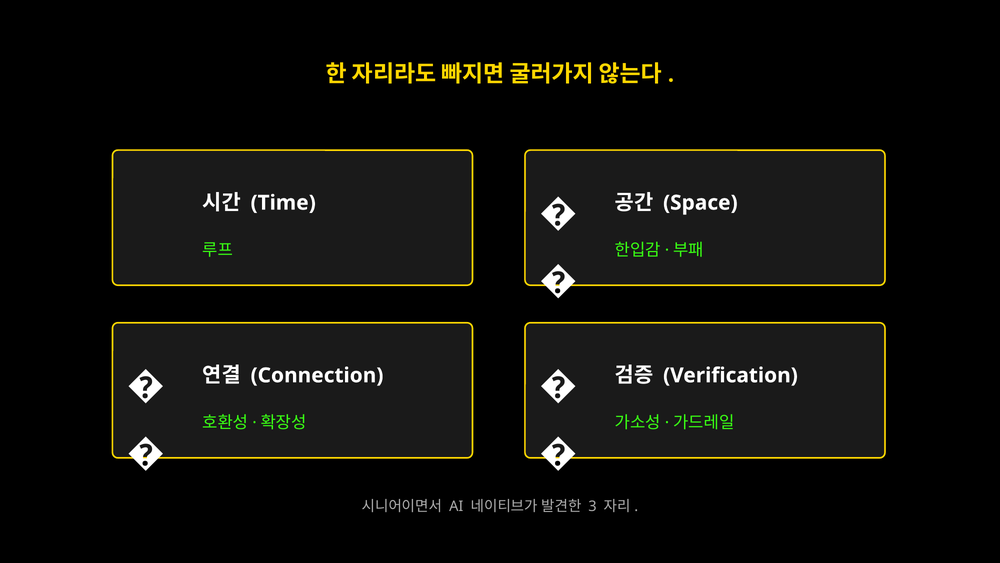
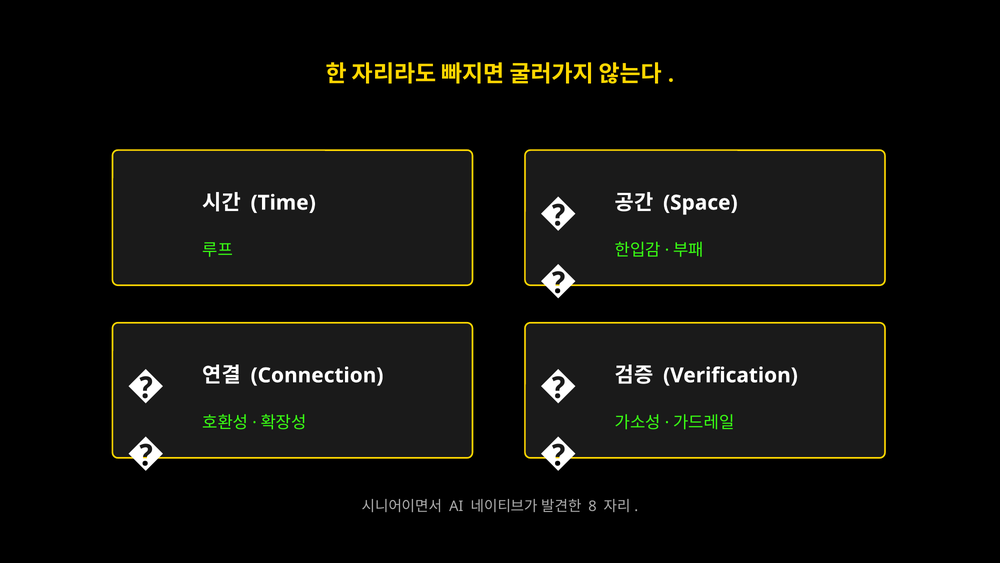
3: 3 -> 8 (593, 506)
